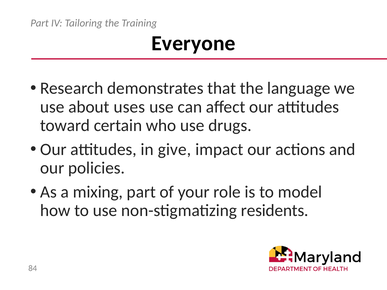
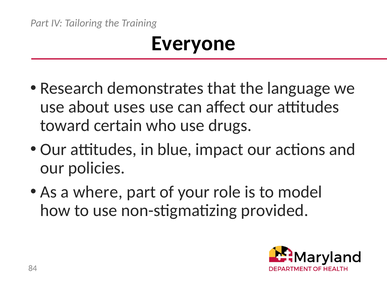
give: give -> blue (175, 150)
mixing: mixing -> where (98, 192)
residents: residents -> provided (275, 211)
